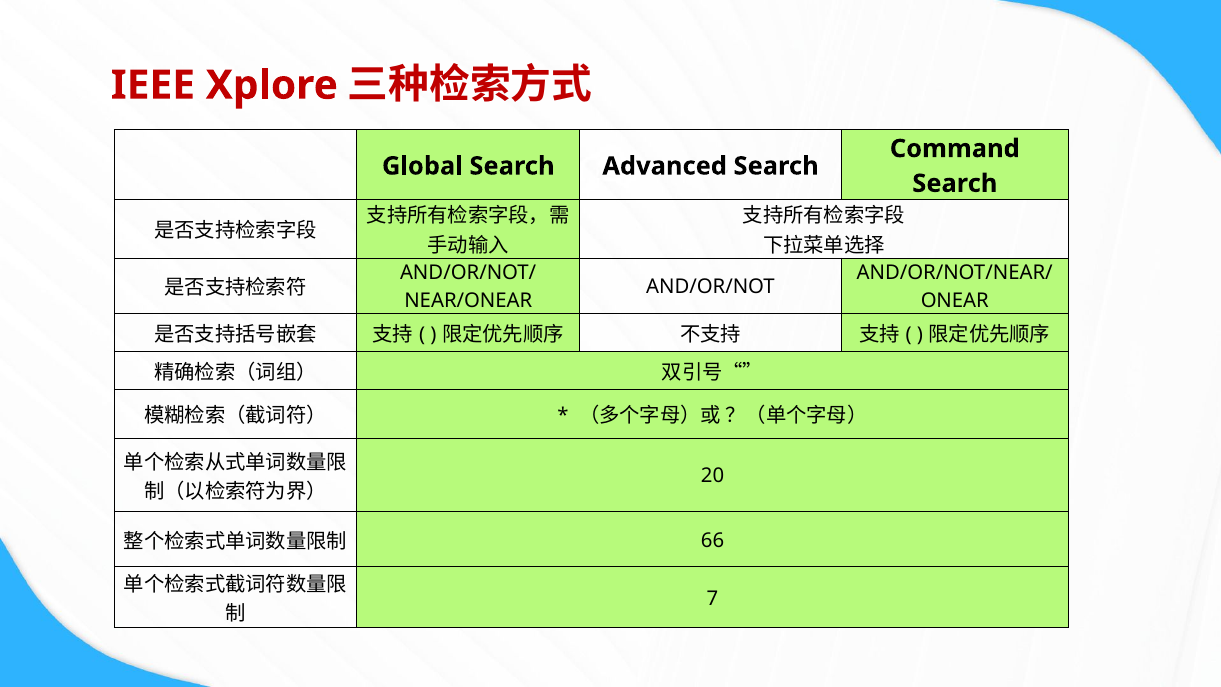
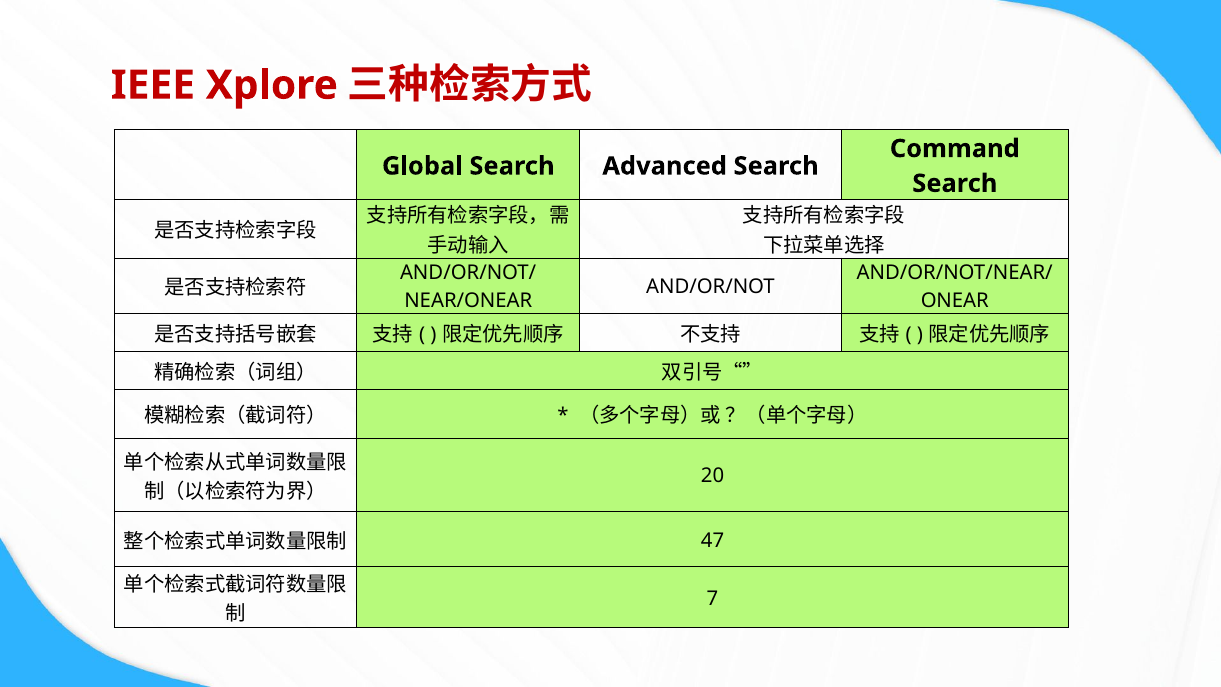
66: 66 -> 47 (713, 540)
